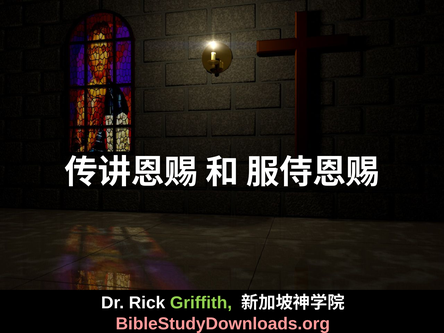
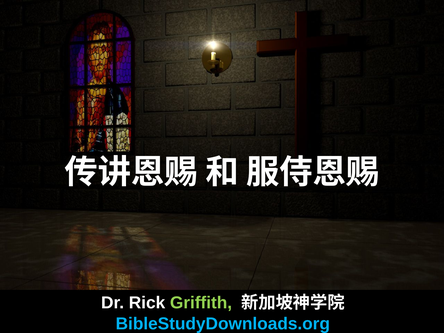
BibleStudyDownloads.org colour: pink -> light blue (223, 324)
